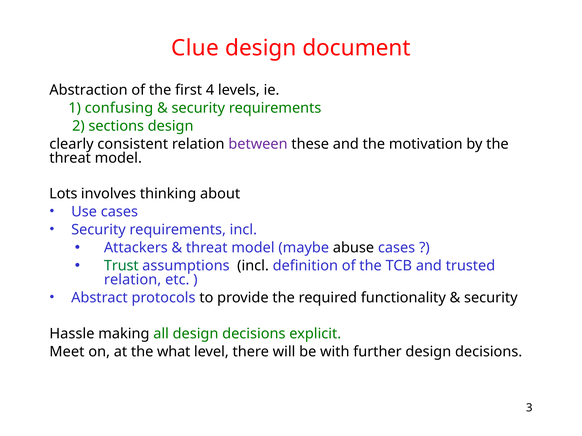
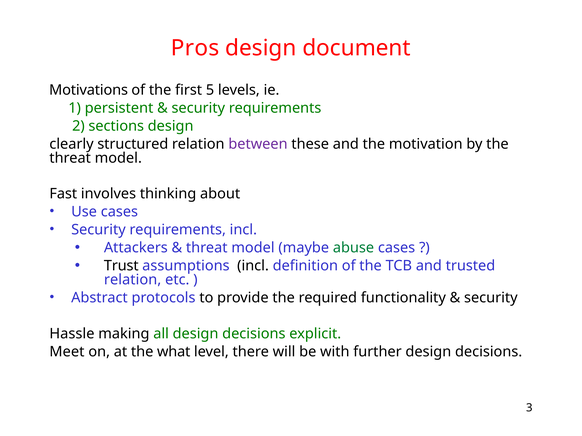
Clue: Clue -> Pros (195, 48)
Abstraction: Abstraction -> Motivations (89, 90)
4: 4 -> 5 (210, 90)
confusing: confusing -> persistent (119, 108)
consistent: consistent -> structured (133, 144)
Lots: Lots -> Fast (63, 194)
abuse colour: black -> green (353, 248)
Trust colour: green -> black (121, 266)
